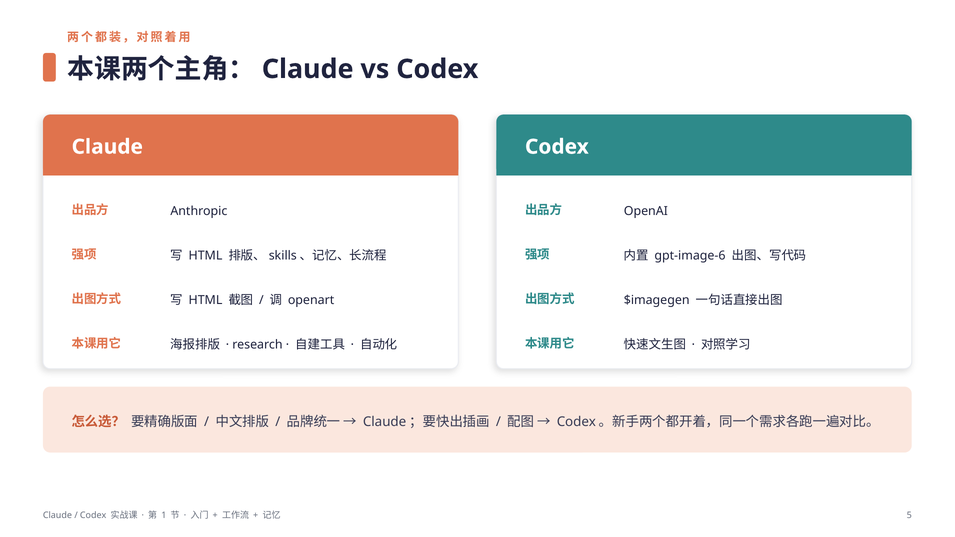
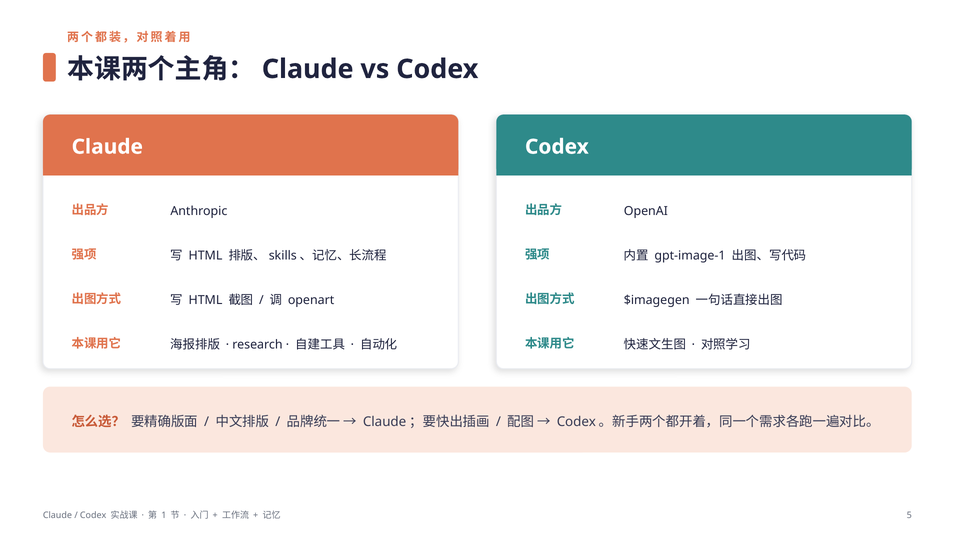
gpt-image-6: gpt-image-6 -> gpt-image-1 (690, 256)
